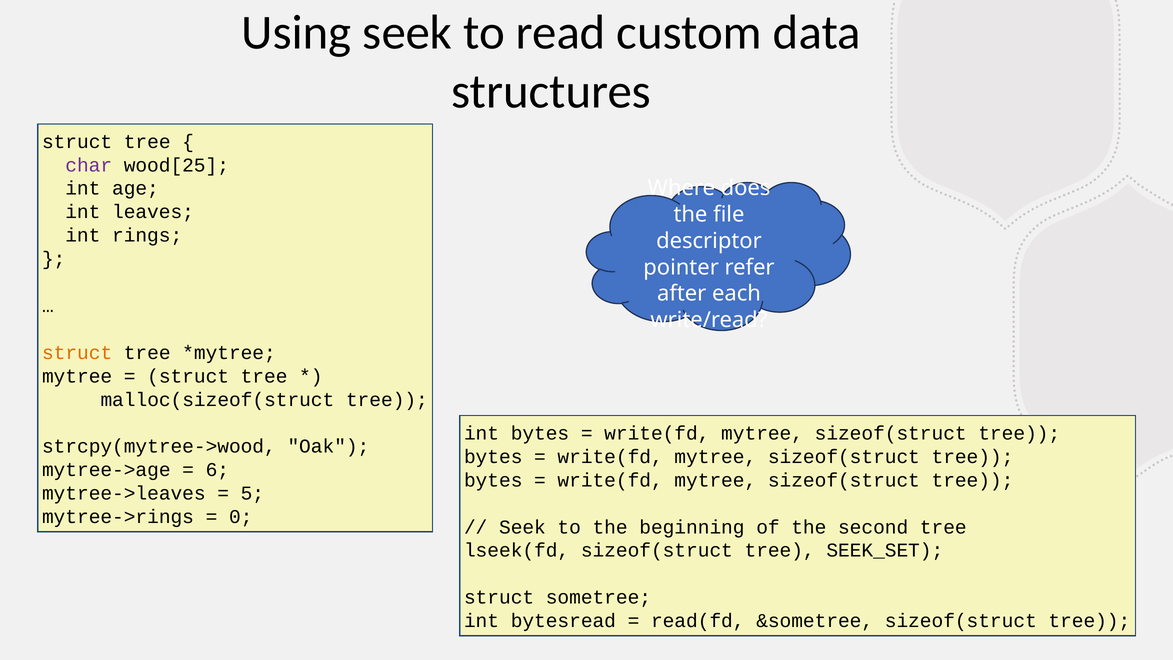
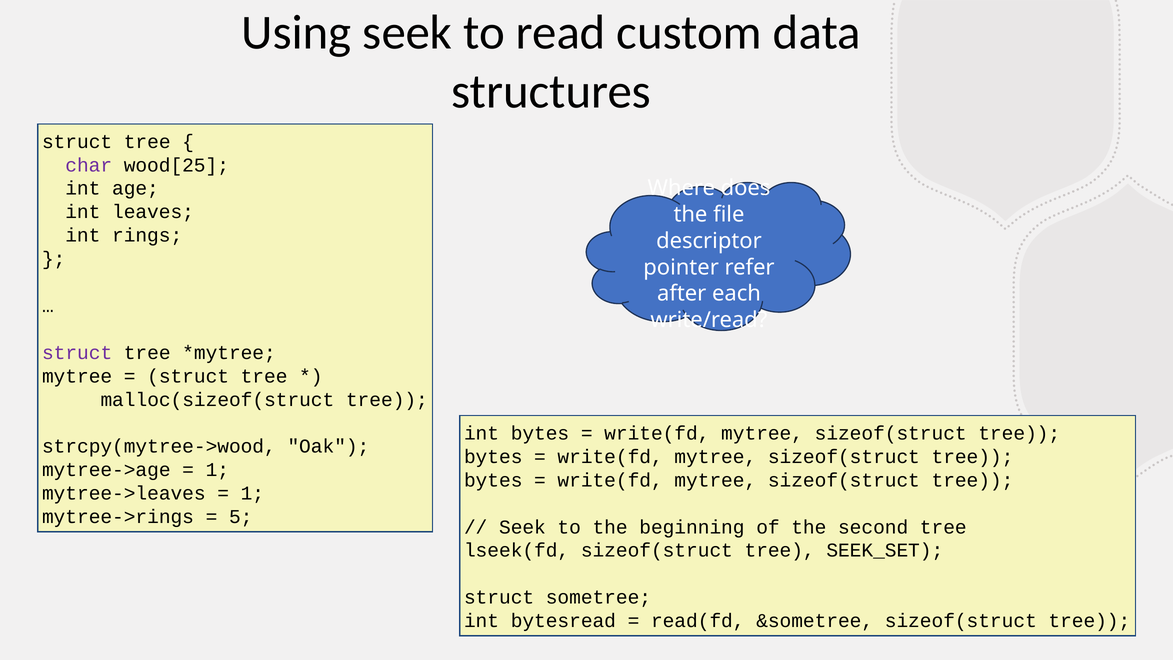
struct colour: orange -> purple (77, 353)
6: 6 -> 1 (217, 470)
5: 5 -> 1 (252, 493)
0: 0 -> 5 (241, 517)
